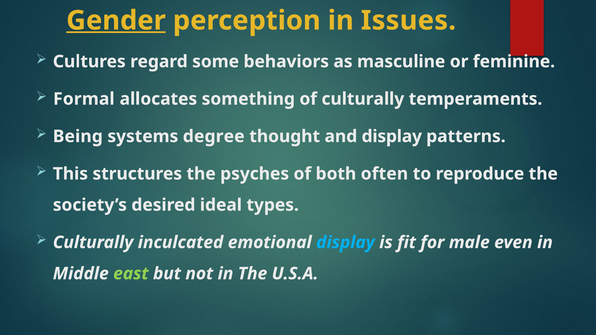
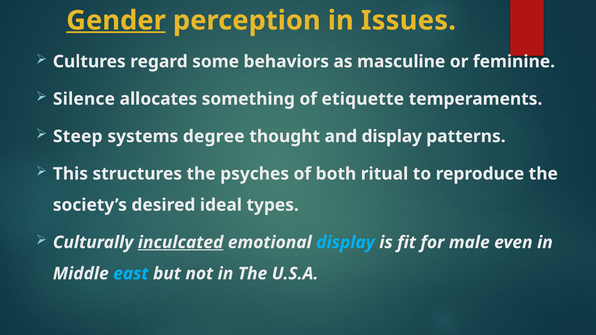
Formal: Formal -> Silence (84, 99)
of culturally: culturally -> etiquette (363, 99)
Being: Being -> Steep (78, 136)
often: often -> ritual (384, 174)
inculcated underline: none -> present (181, 243)
east colour: light green -> light blue (131, 274)
